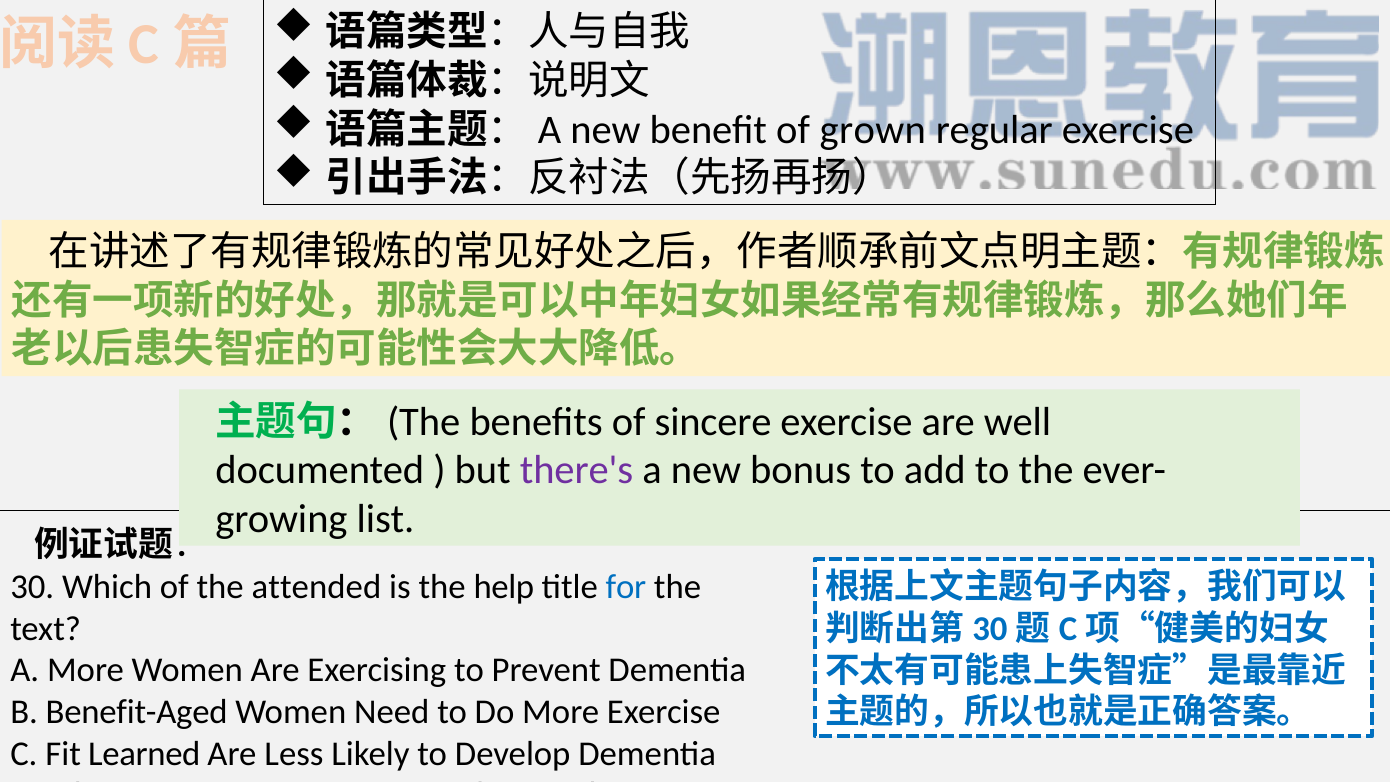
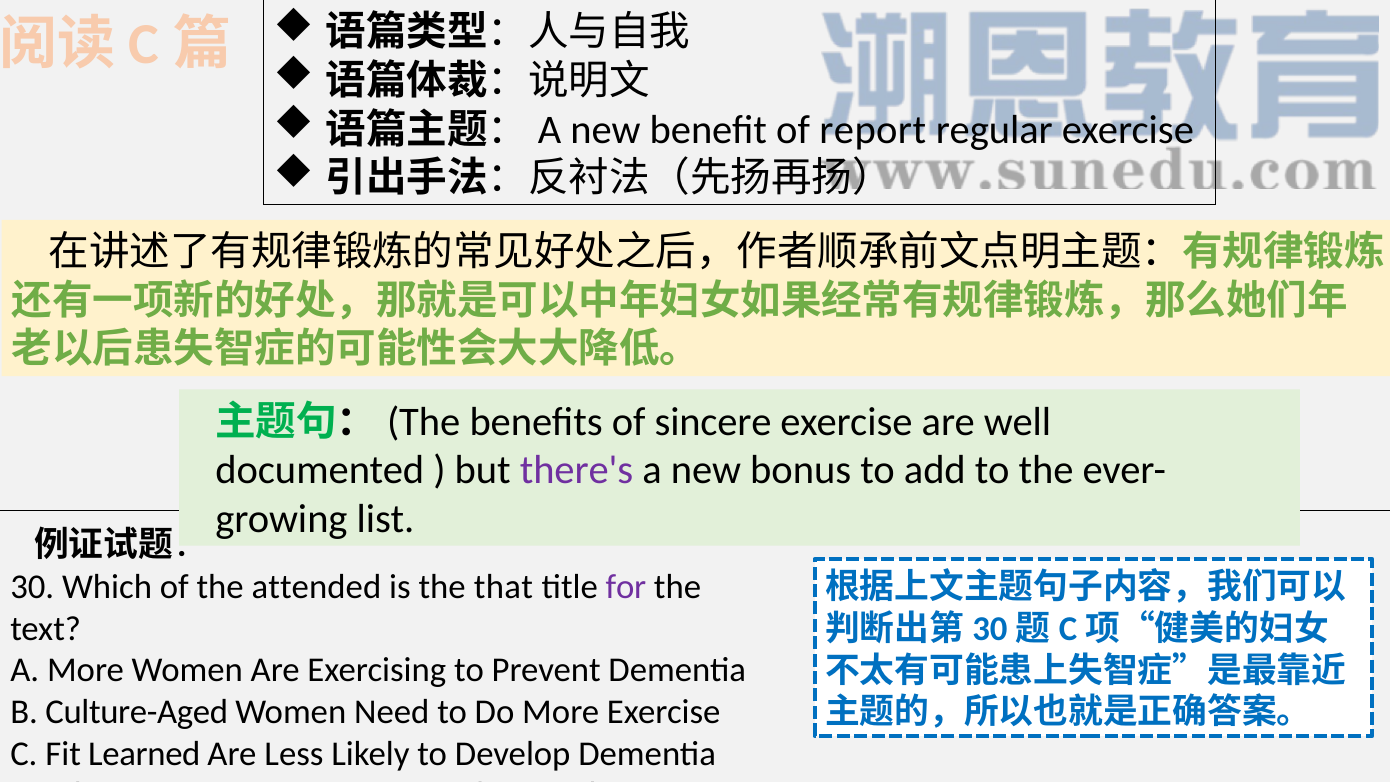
grown: grown -> report (873, 130)
help: help -> that (504, 587)
for colour: blue -> purple (626, 587)
Benefit-Aged: Benefit-Aged -> Culture-Aged (137, 712)
